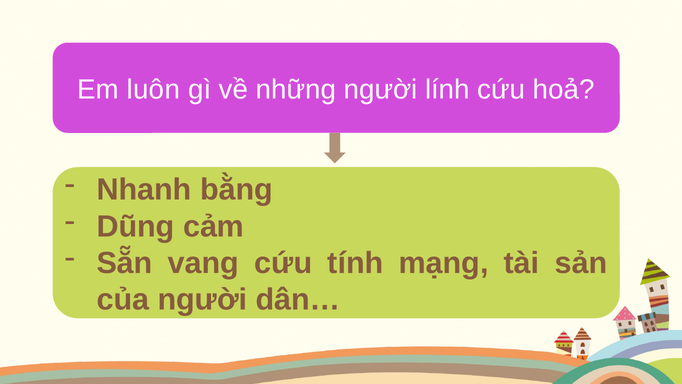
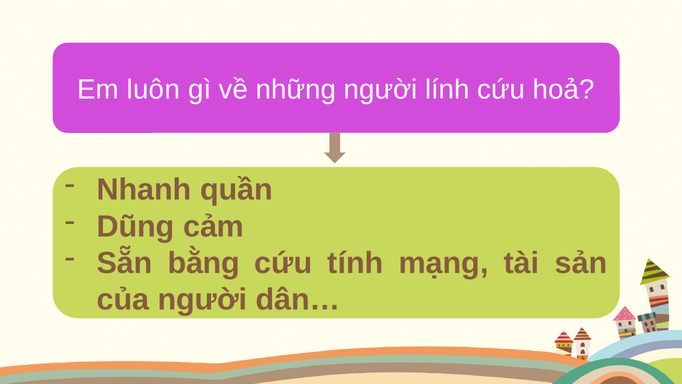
bằng: bằng -> quần (236, 190)
vang: vang -> bằng (204, 263)
